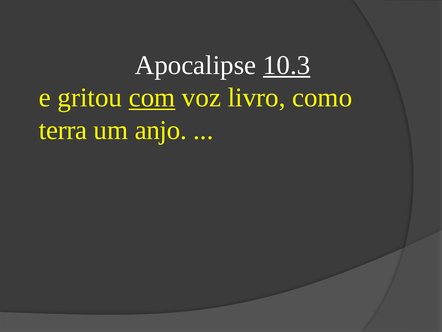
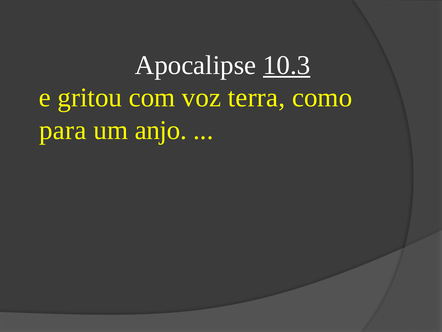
com underline: present -> none (152, 98)
livro: livro -> terra (256, 98)
terra: terra -> para (63, 130)
